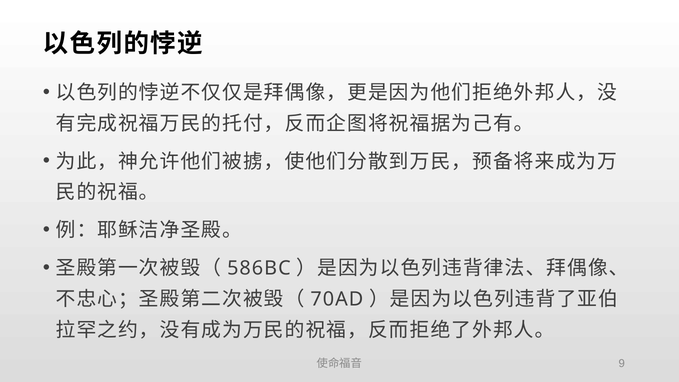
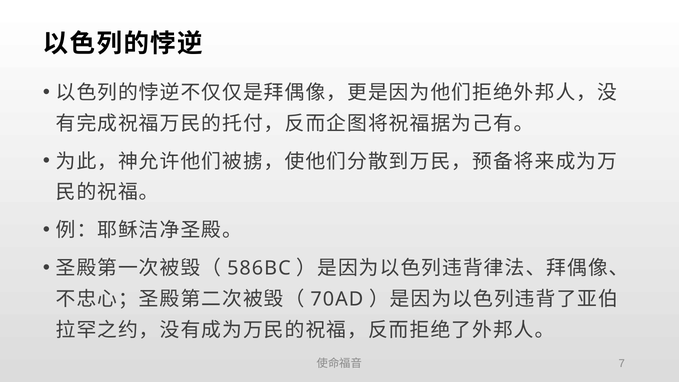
9: 9 -> 7 (622, 363)
